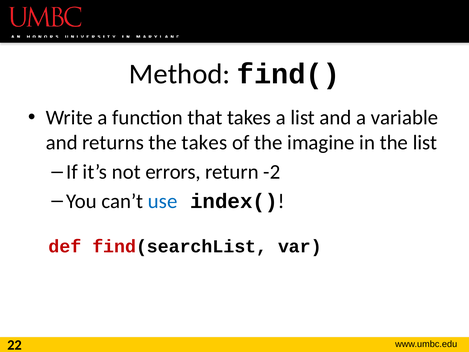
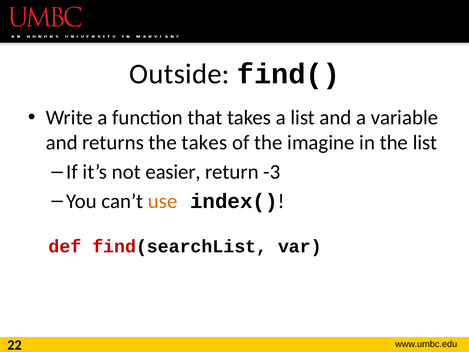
Method: Method -> Outside (179, 74)
errors: errors -> easier (173, 172)
-2: -2 -> -3 (272, 172)
use colour: blue -> orange (163, 201)
